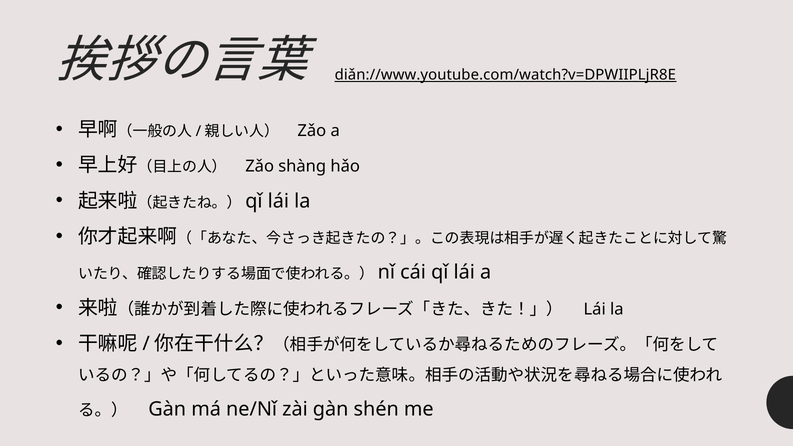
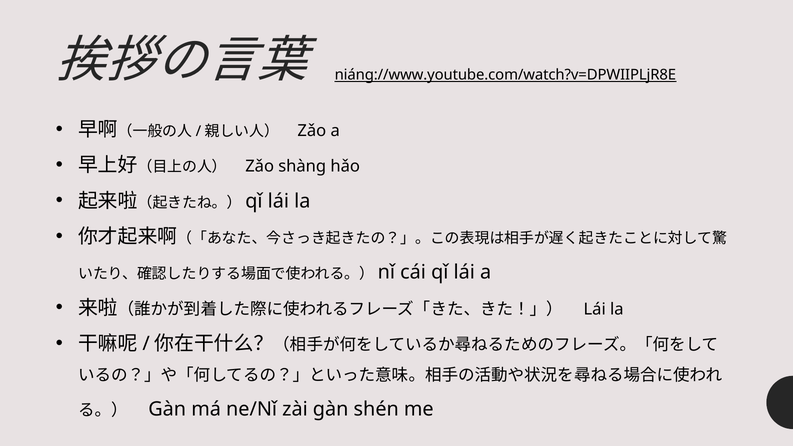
diǎn://www.youtube.com/watch?v=DPWIIPLjR8E: diǎn://www.youtube.com/watch?v=DPWIIPLjR8E -> niáng://www.youtube.com/watch?v=DPWIIPLjR8E (505, 75)
